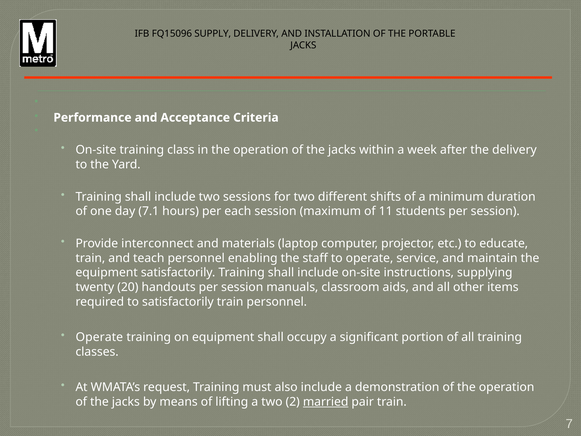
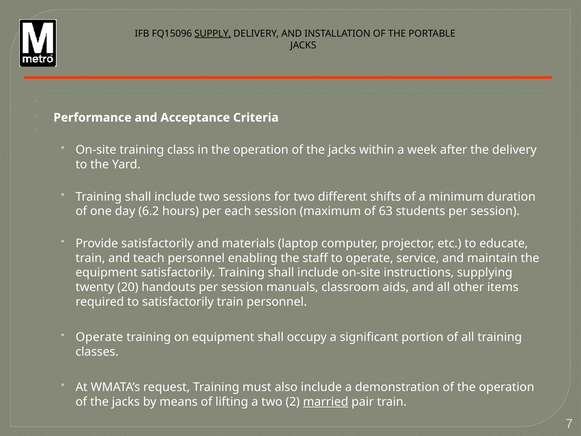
SUPPLY underline: none -> present (213, 34)
7.1: 7.1 -> 6.2 (149, 211)
11: 11 -> 63 (386, 211)
Provide interconnect: interconnect -> satisfactorily (157, 243)
